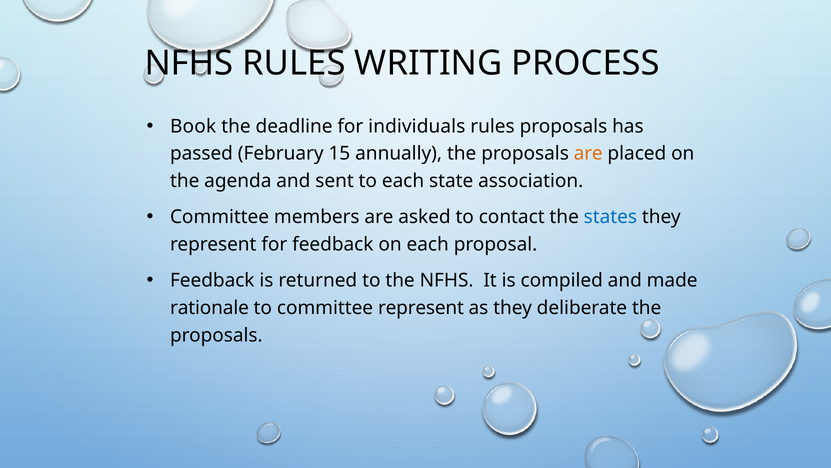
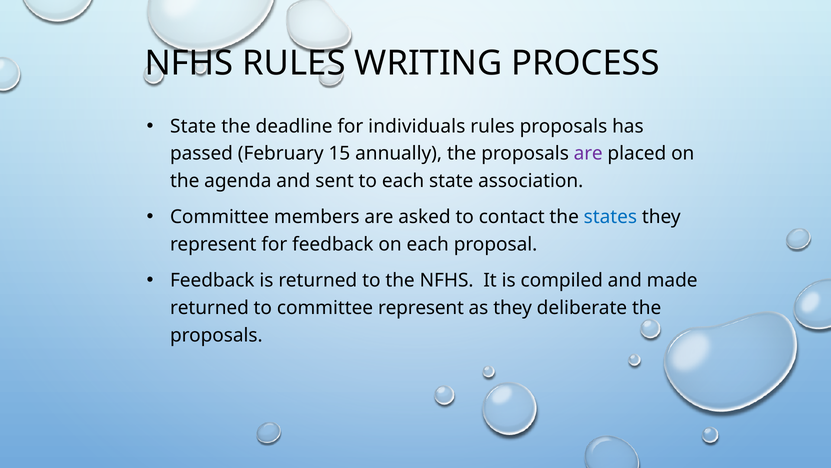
Book: Book -> State (193, 126)
are colour: orange -> purple (588, 154)
rationale: rationale -> returned (209, 308)
